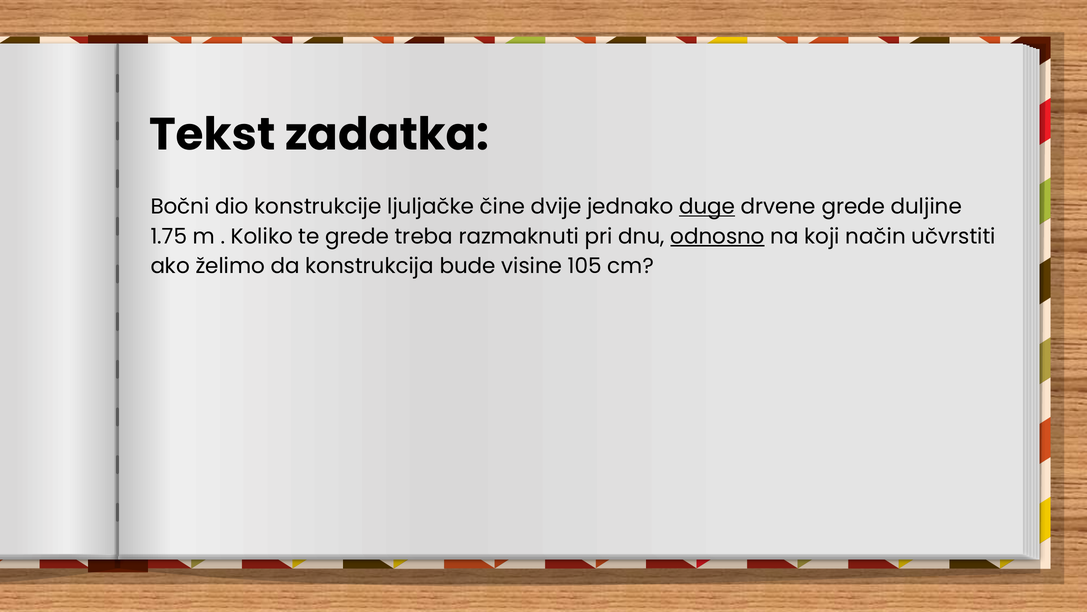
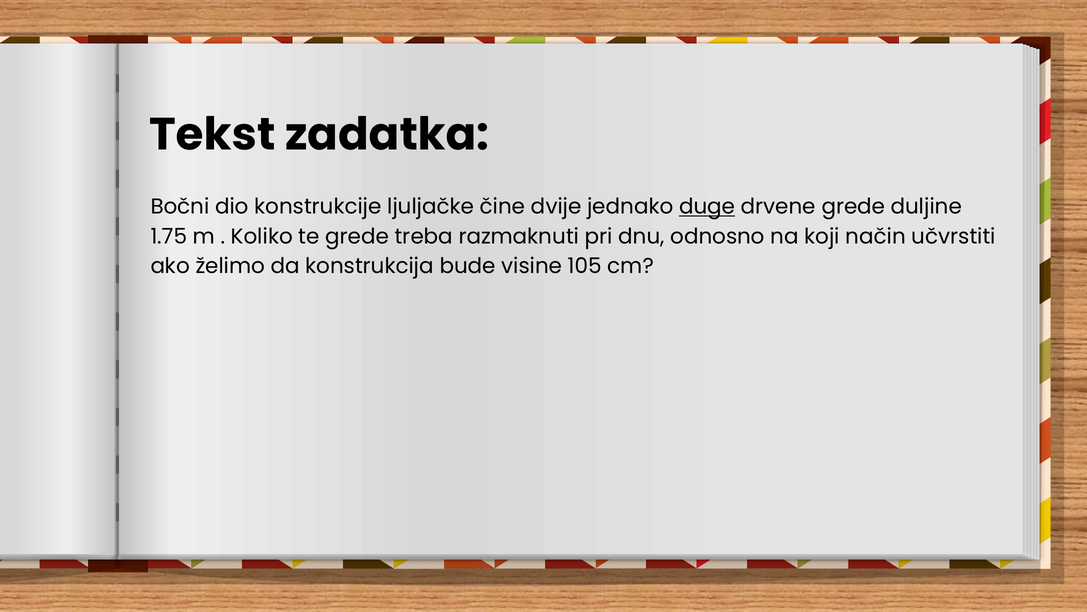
odnosno underline: present -> none (718, 236)
